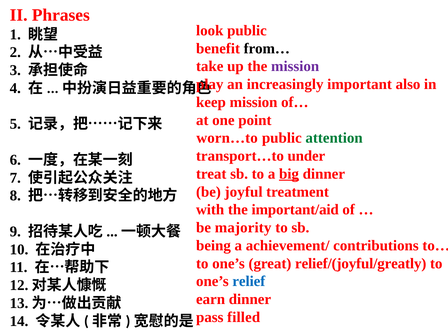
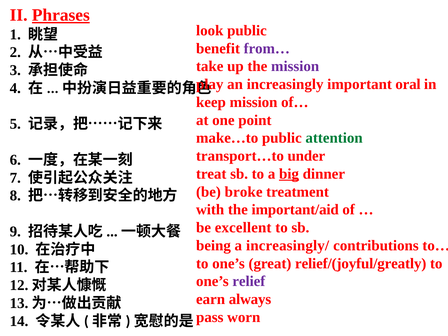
Phrases underline: none -> present (61, 15)
from… colour: black -> purple (267, 48)
also: also -> oral (408, 84)
worn…to: worn…to -> make…to (227, 138)
joyful: joyful -> broke (244, 192)
majority: majority -> excellent (243, 228)
achievement/: achievement/ -> increasingly/ (288, 246)
relief colour: blue -> purple (249, 281)
earn dinner: dinner -> always (250, 299)
filled: filled -> worn (244, 317)
